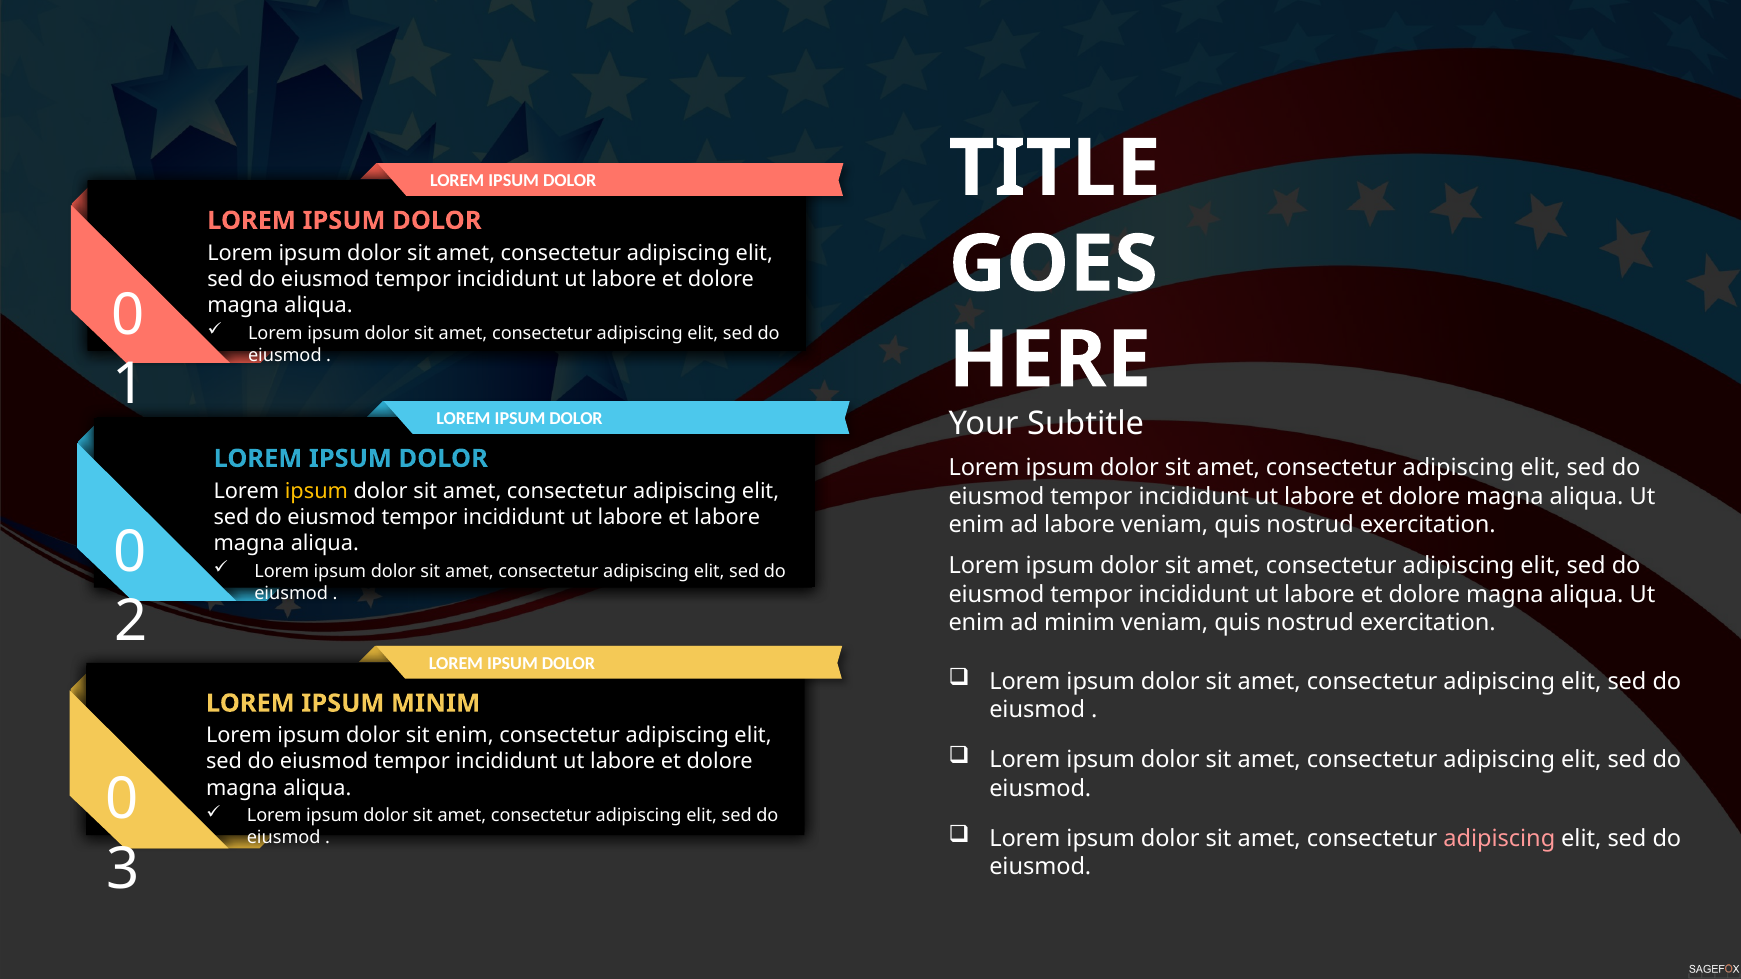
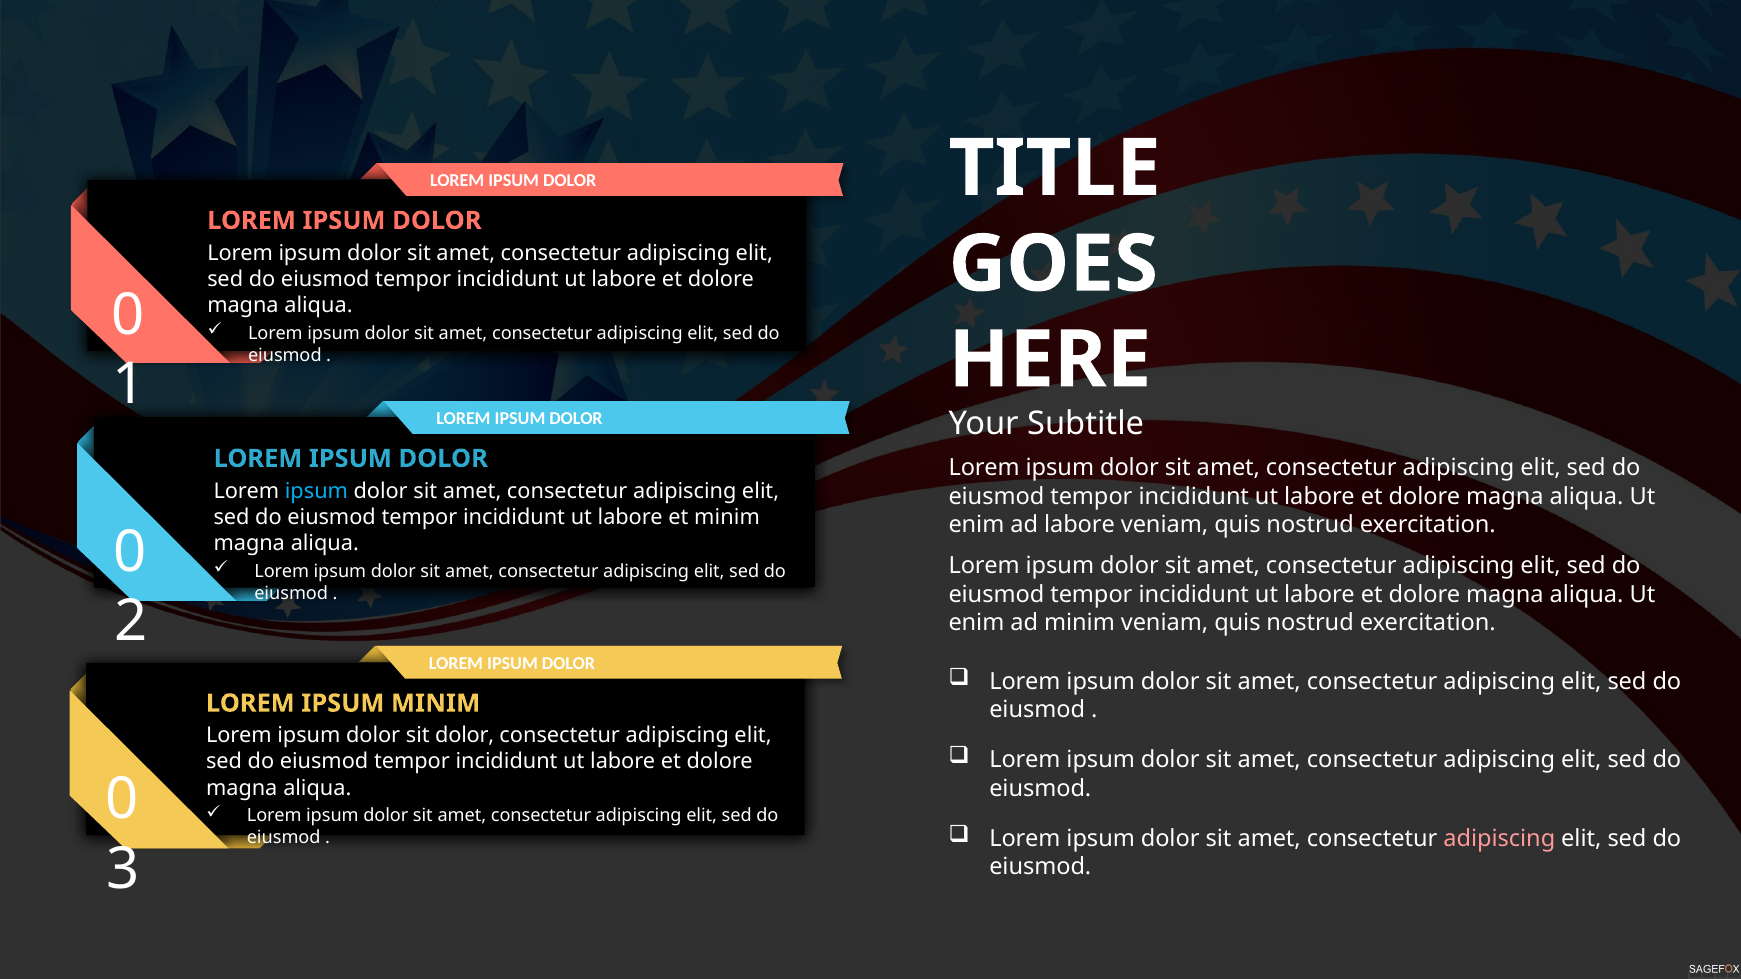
ipsum colour: yellow -> light blue (316, 491)
et labore: labore -> minim (727, 517)
sit enim: enim -> dolor (465, 736)
